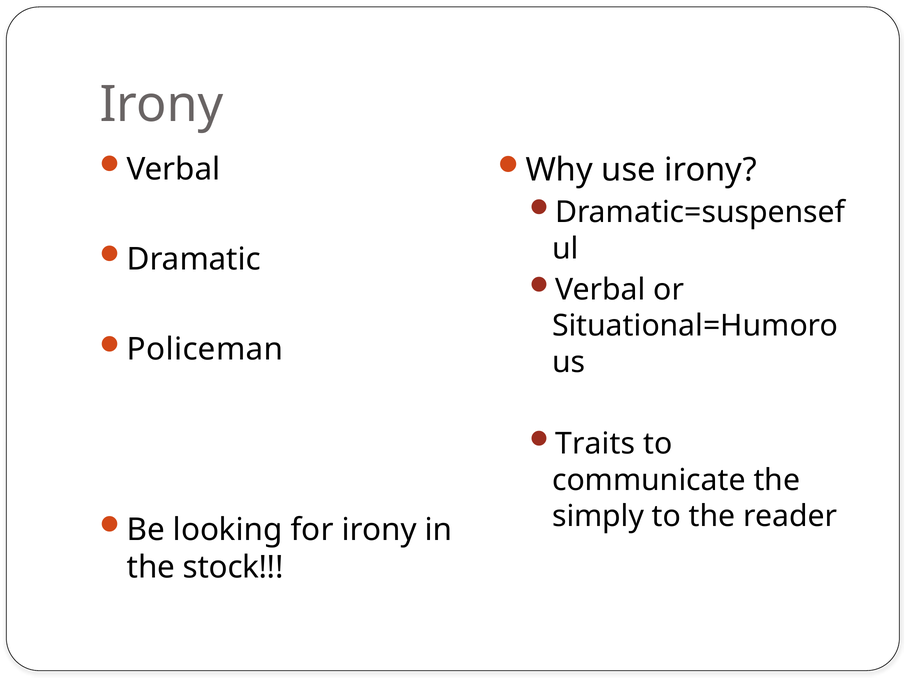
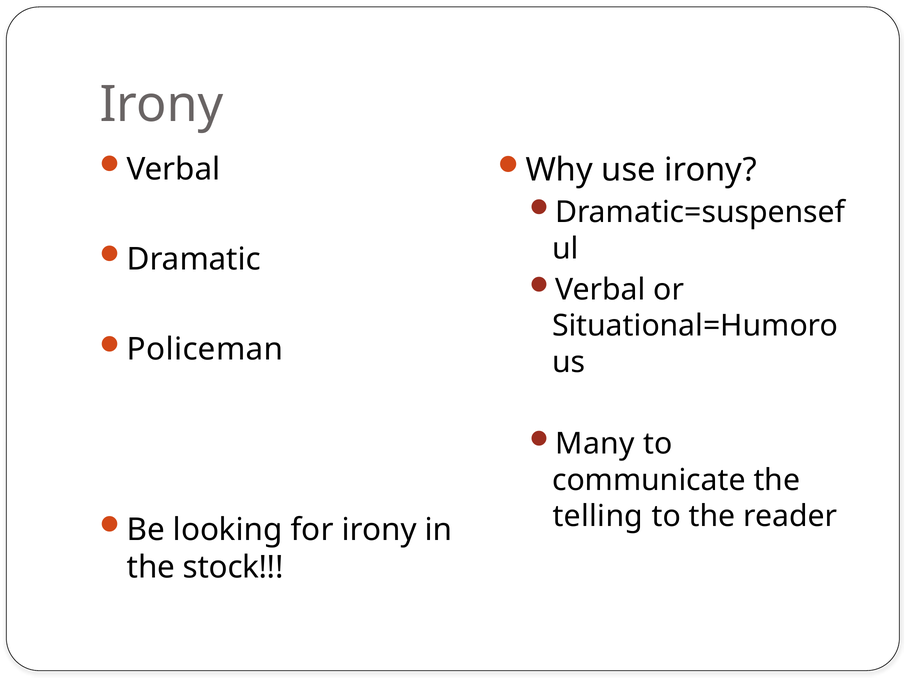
Traits: Traits -> Many (595, 444)
simply: simply -> telling (598, 516)
